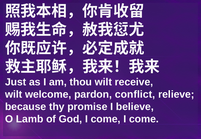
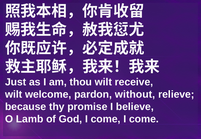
conflict: conflict -> without (135, 94)
